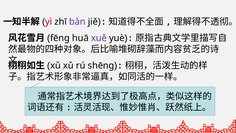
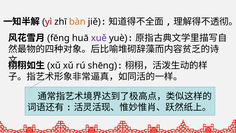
bàn colour: purple -> orange (77, 22)
